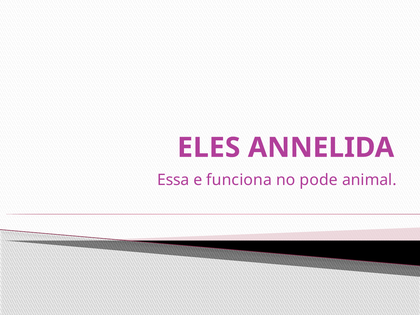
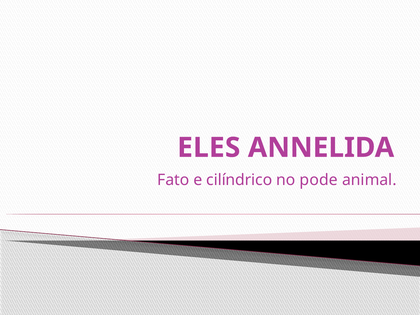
Essa: Essa -> Fato (173, 180)
funciona: funciona -> cilíndrico (239, 180)
